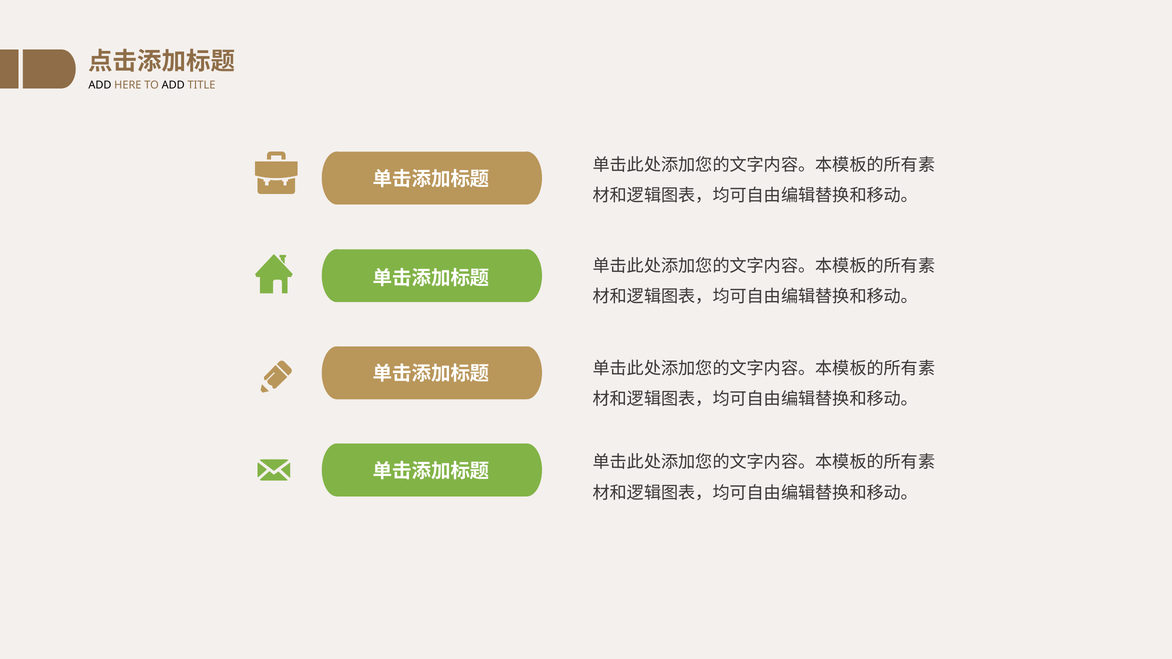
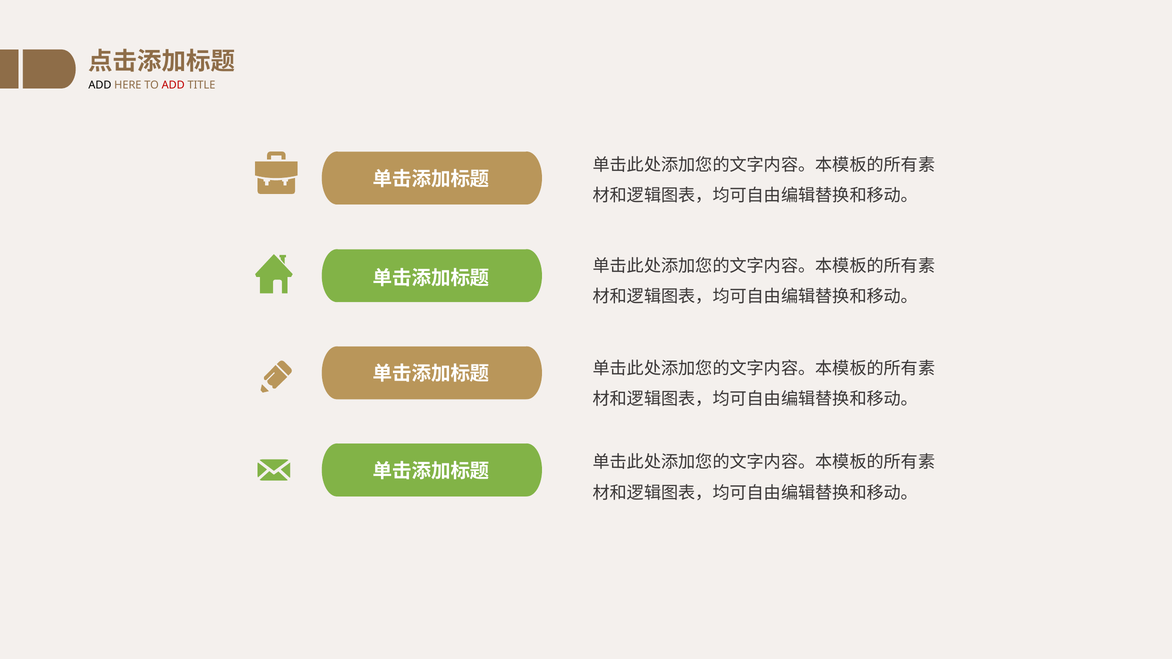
ADD colour: black -> red (173, 85)
